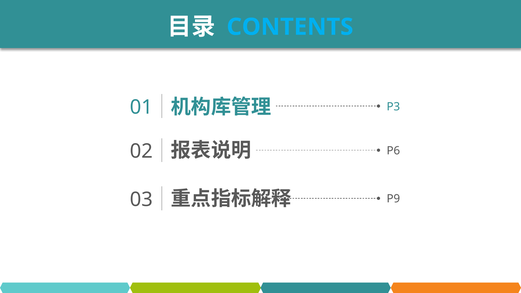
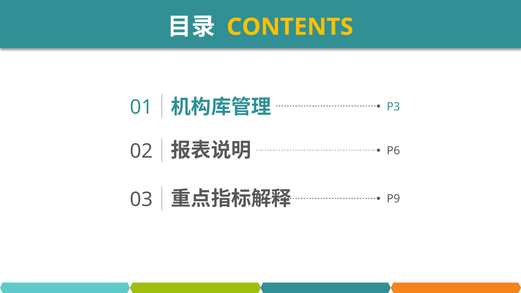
CONTENTS colour: light blue -> yellow (290, 27)
